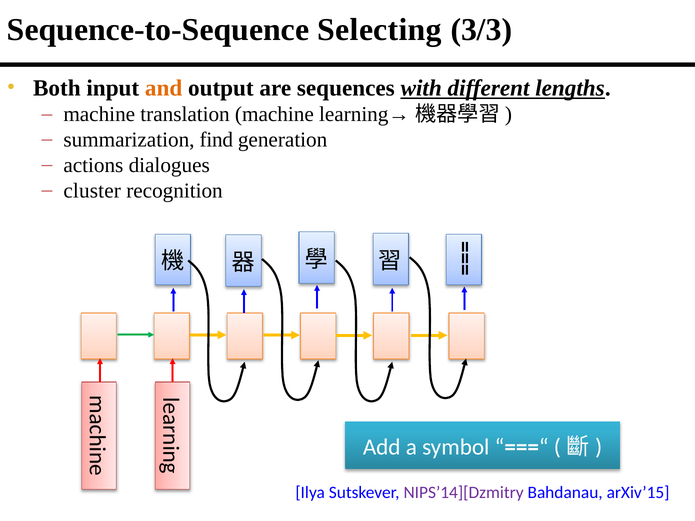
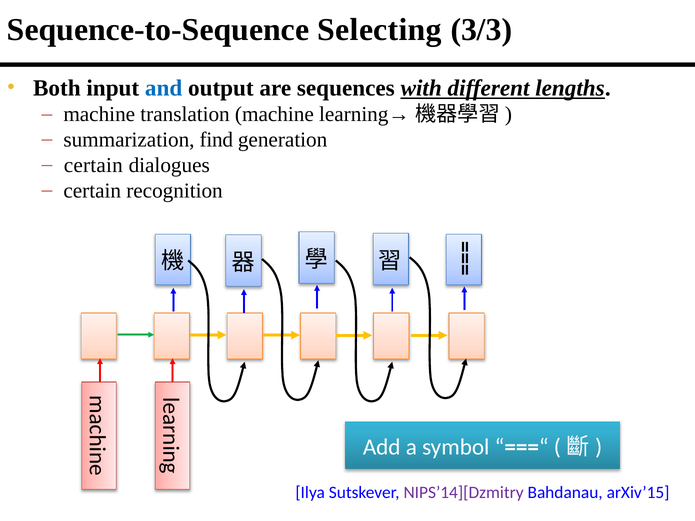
and colour: orange -> blue (164, 88)
actions: actions -> certain (93, 165)
cluster: cluster -> certain (92, 191)
